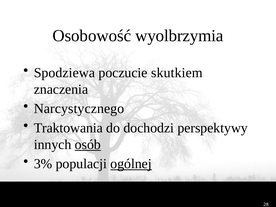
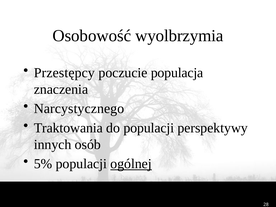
Spodziewa: Spodziewa -> Przestępcy (64, 73)
skutkiem: skutkiem -> populacja (177, 73)
do dochodzi: dochodzi -> populacji (149, 128)
osób underline: present -> none (88, 144)
3%: 3% -> 5% (43, 164)
